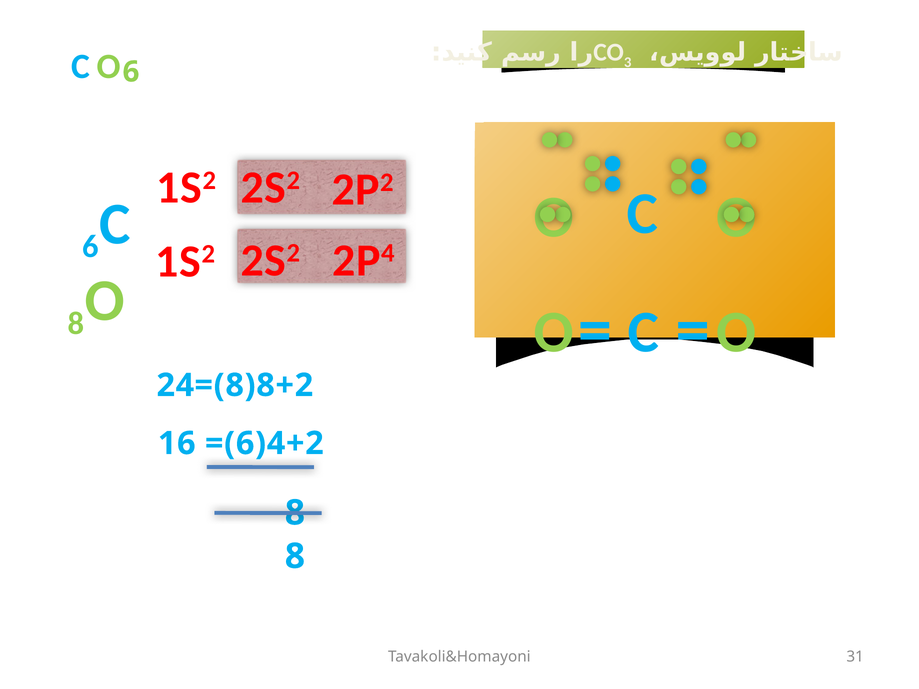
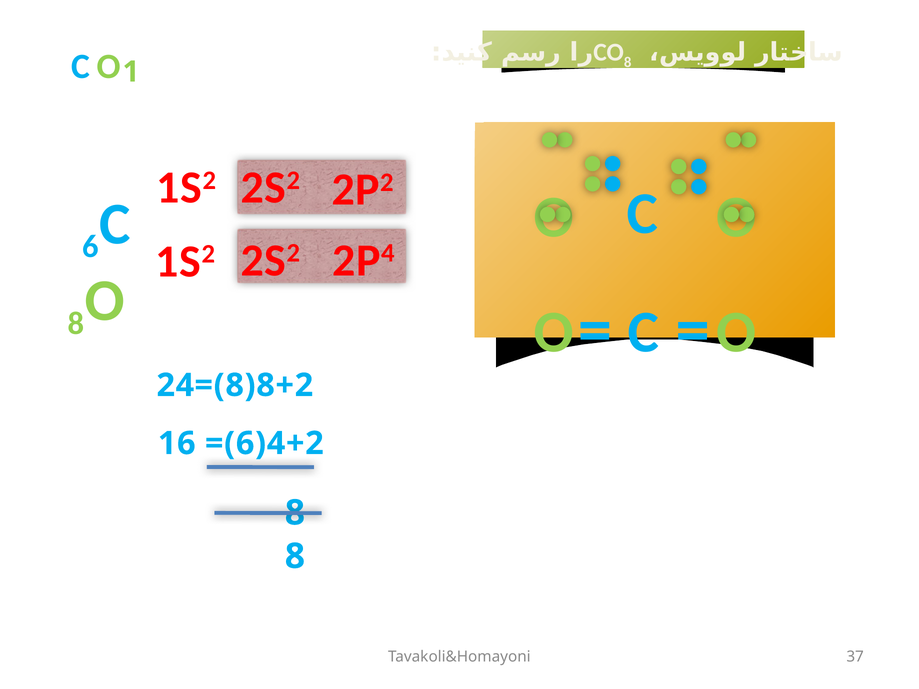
3: 3 -> 8 (628, 62)
6: 6 -> 1 (131, 72)
31: 31 -> 37 (855, 657)
